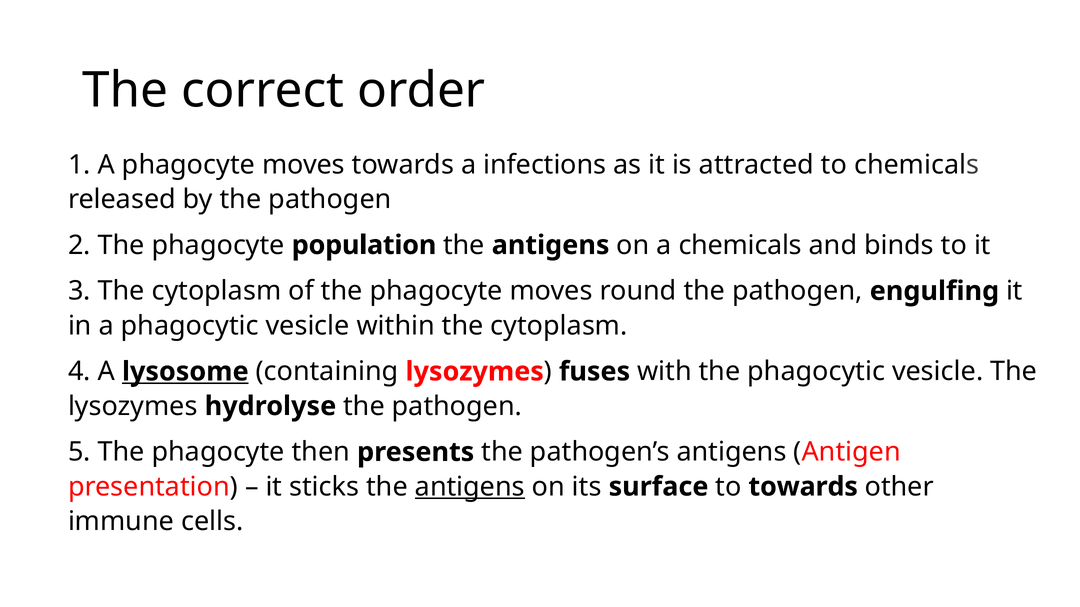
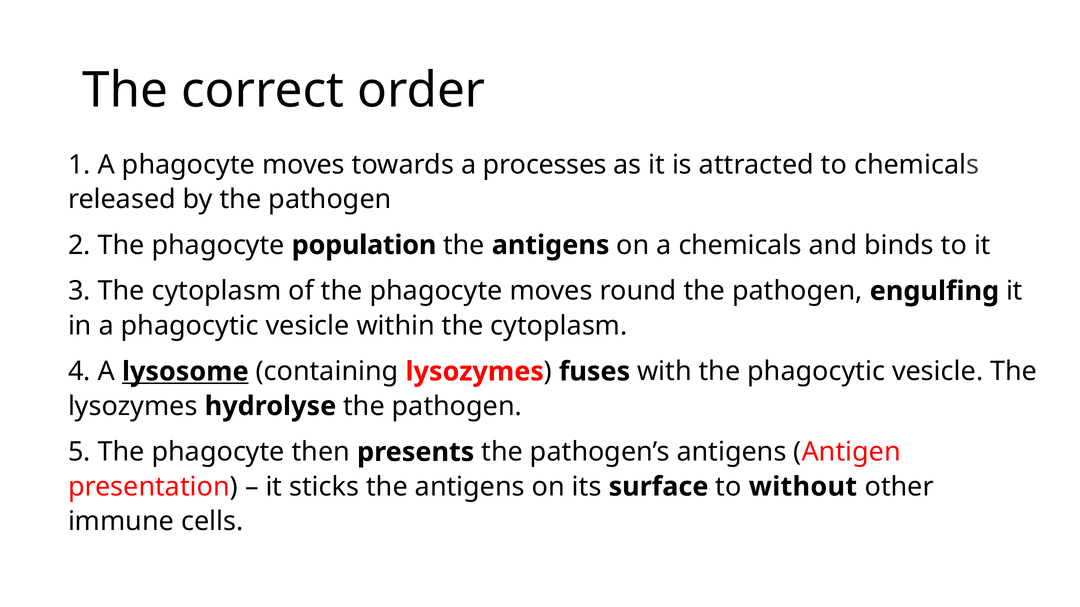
infections: infections -> processes (545, 165)
antigens underline: present -> none (470, 487)
to towards: towards -> without (803, 487)
